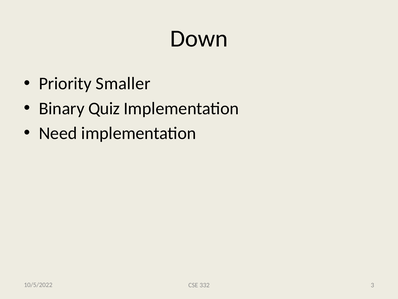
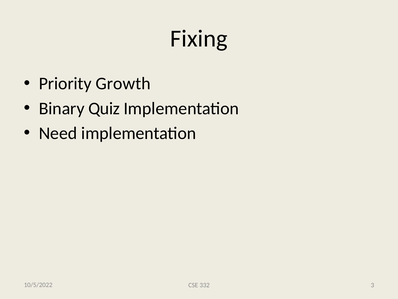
Down: Down -> Fixing (199, 39)
Smaller: Smaller -> Growth (123, 83)
